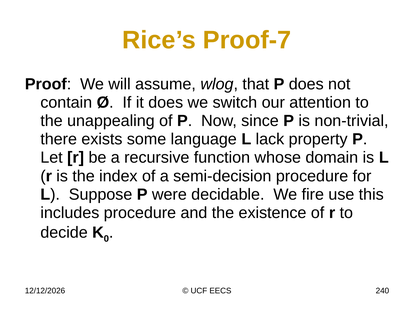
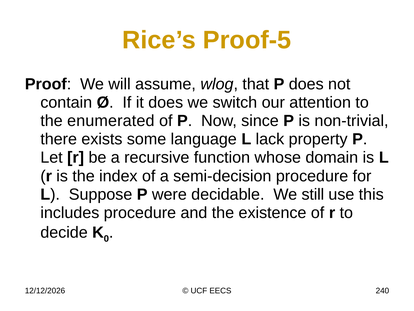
Proof-7: Proof-7 -> Proof-5 (247, 40)
unappealing: unappealing -> enumerated (111, 121)
fire: fire -> still (313, 194)
